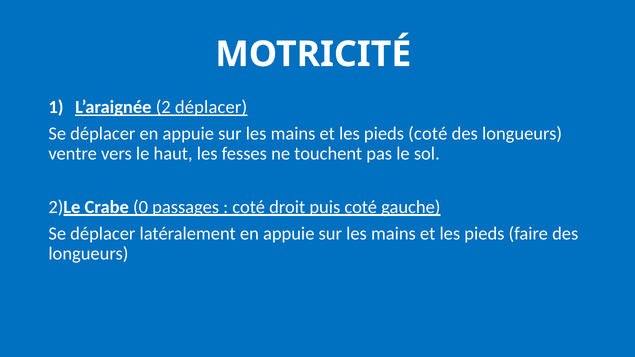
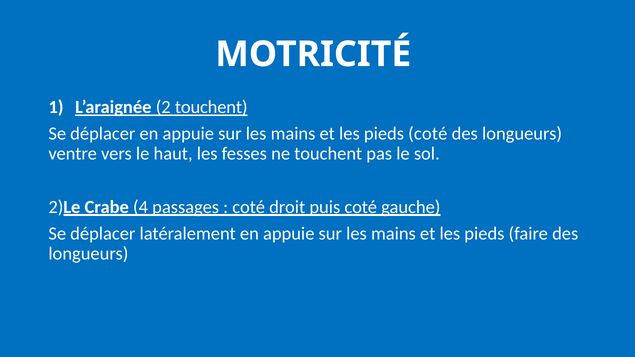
2 déplacer: déplacer -> touchent (211, 107)
0: 0 -> 4 (141, 207)
